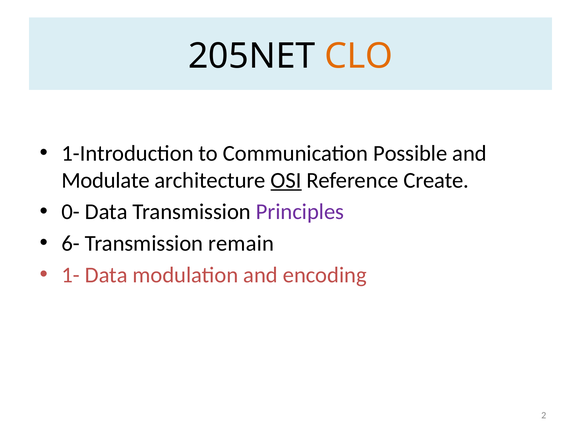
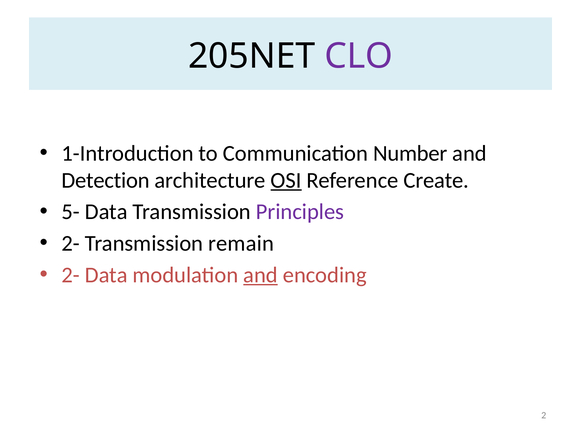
CLO colour: orange -> purple (359, 56)
Possible: Possible -> Number (410, 154)
Modulate: Modulate -> Detection (105, 181)
0-: 0- -> 5- (71, 212)
6-: 6- -> 2- (71, 244)
1-: 1- -> 2- (71, 275)
and underline: none -> present (261, 275)
